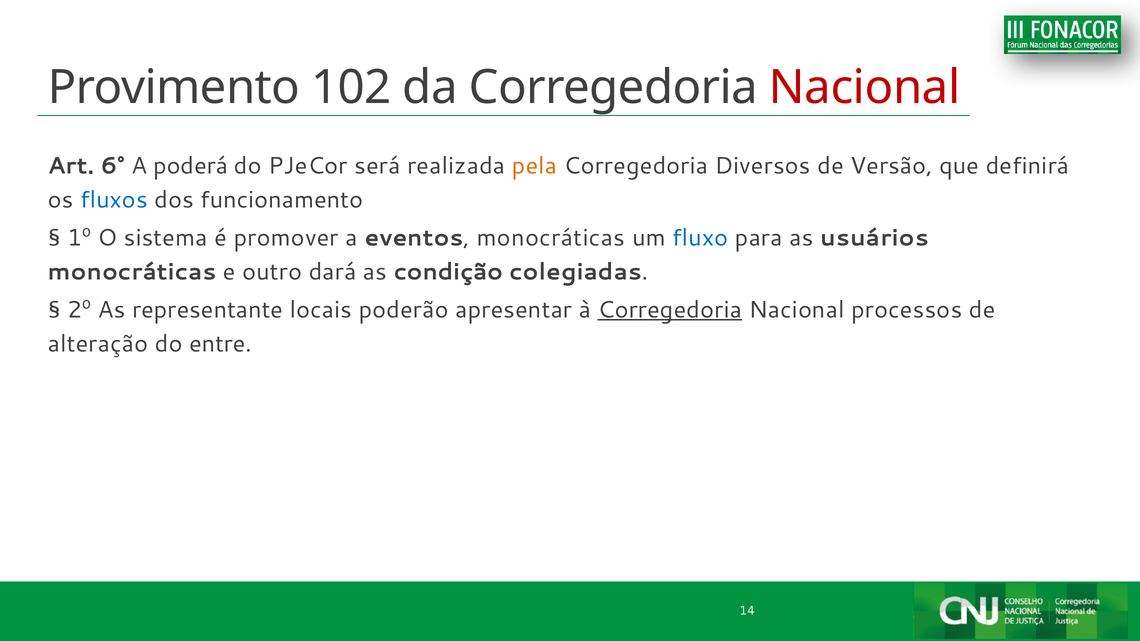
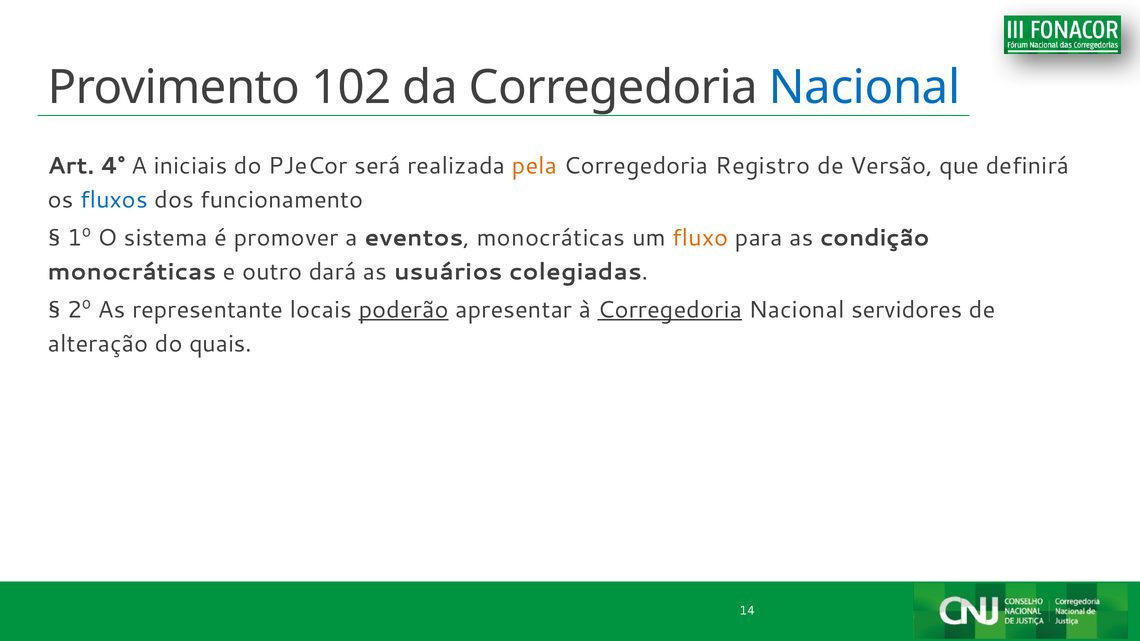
Nacional colour: red -> blue (865, 88)
6°: 6° -> 4° (113, 166)
poderá: poderá -> iniciais (190, 166)
Diversos: Diversos -> Registro (763, 166)
fluxo colour: blue -> orange (700, 238)
usuários: usuários -> condição (875, 238)
condição: condição -> usuários (448, 272)
poderão underline: none -> present (404, 310)
processos: processos -> servidores (907, 310)
entre: entre -> quais (221, 344)
